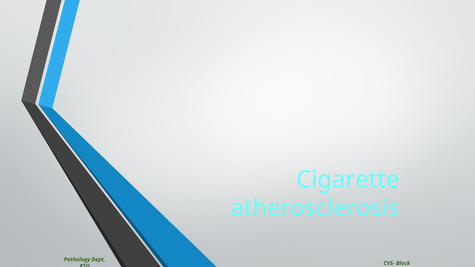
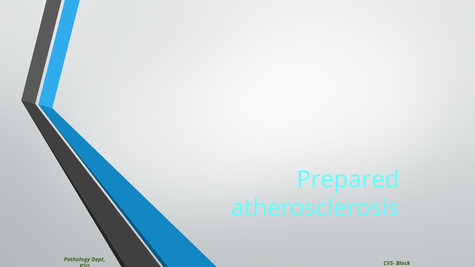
Cigarette: Cigarette -> Prepared (348, 180)
